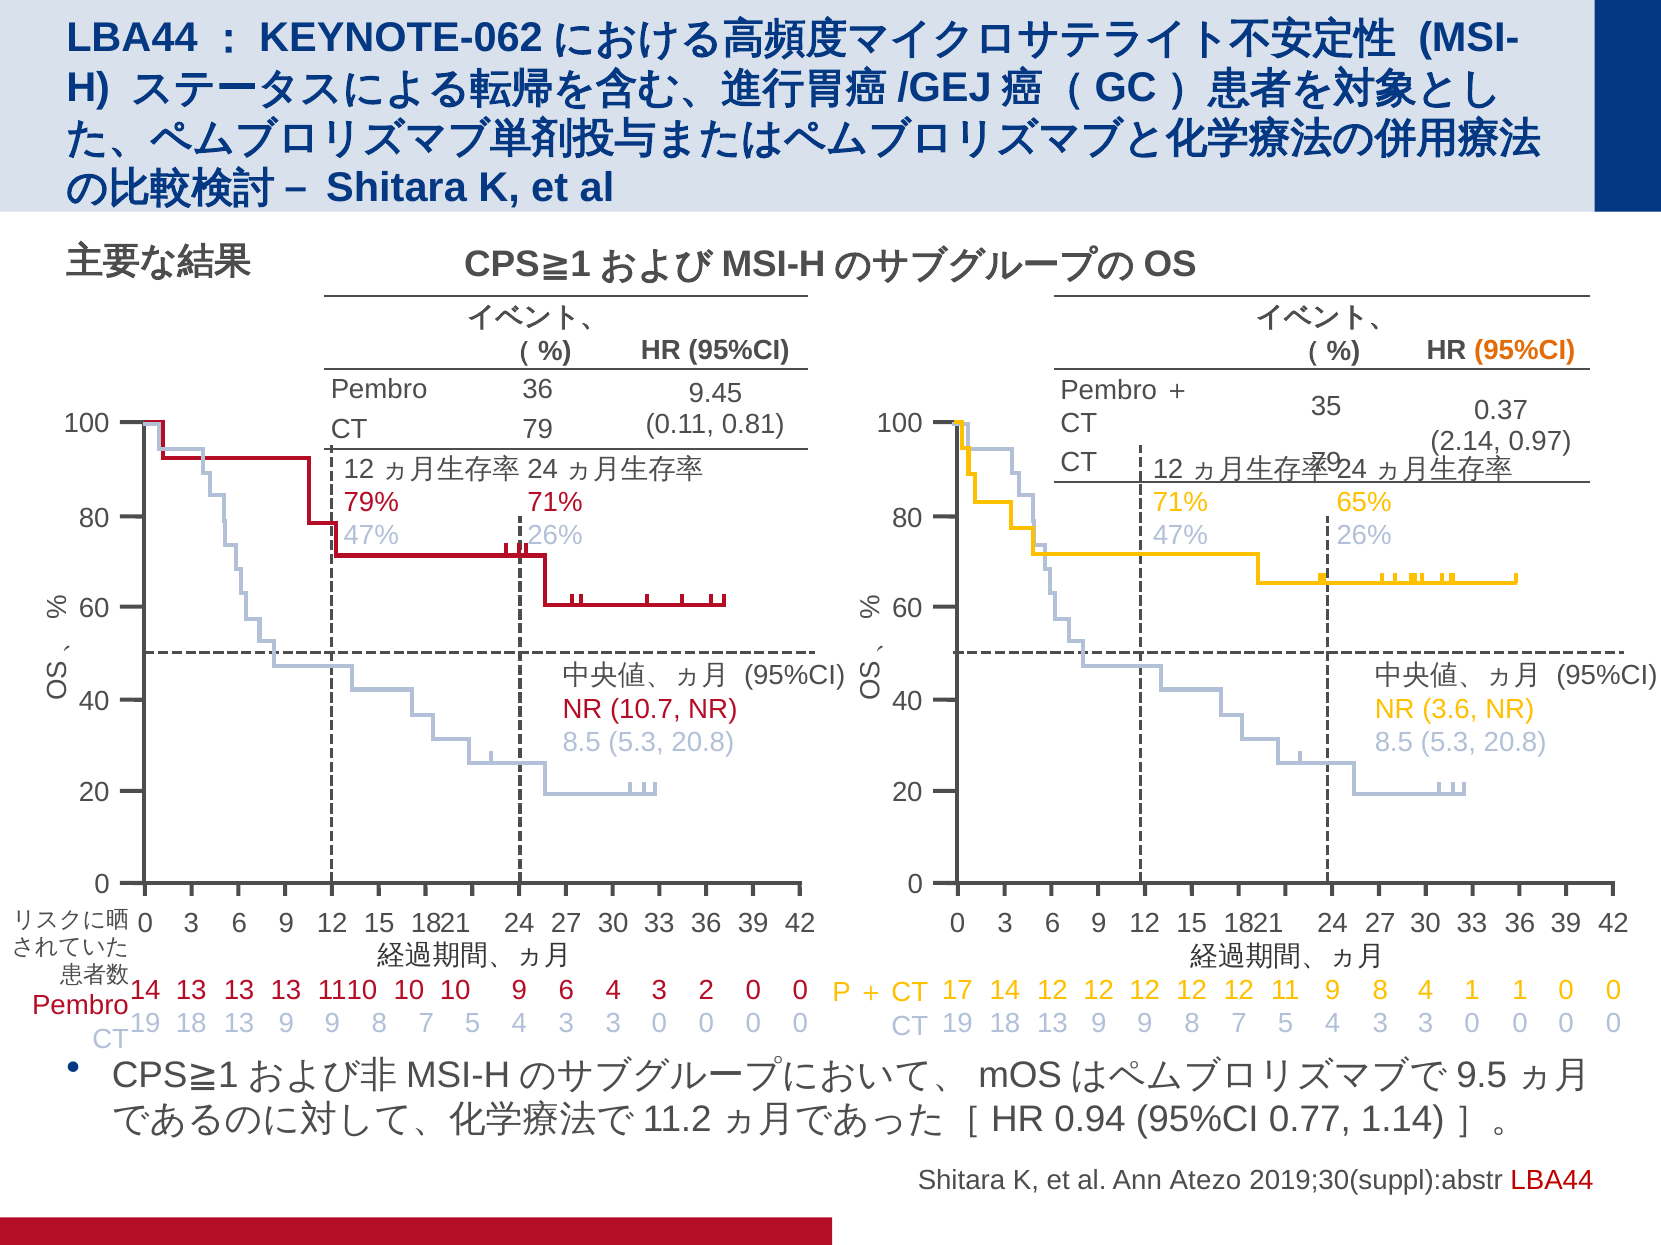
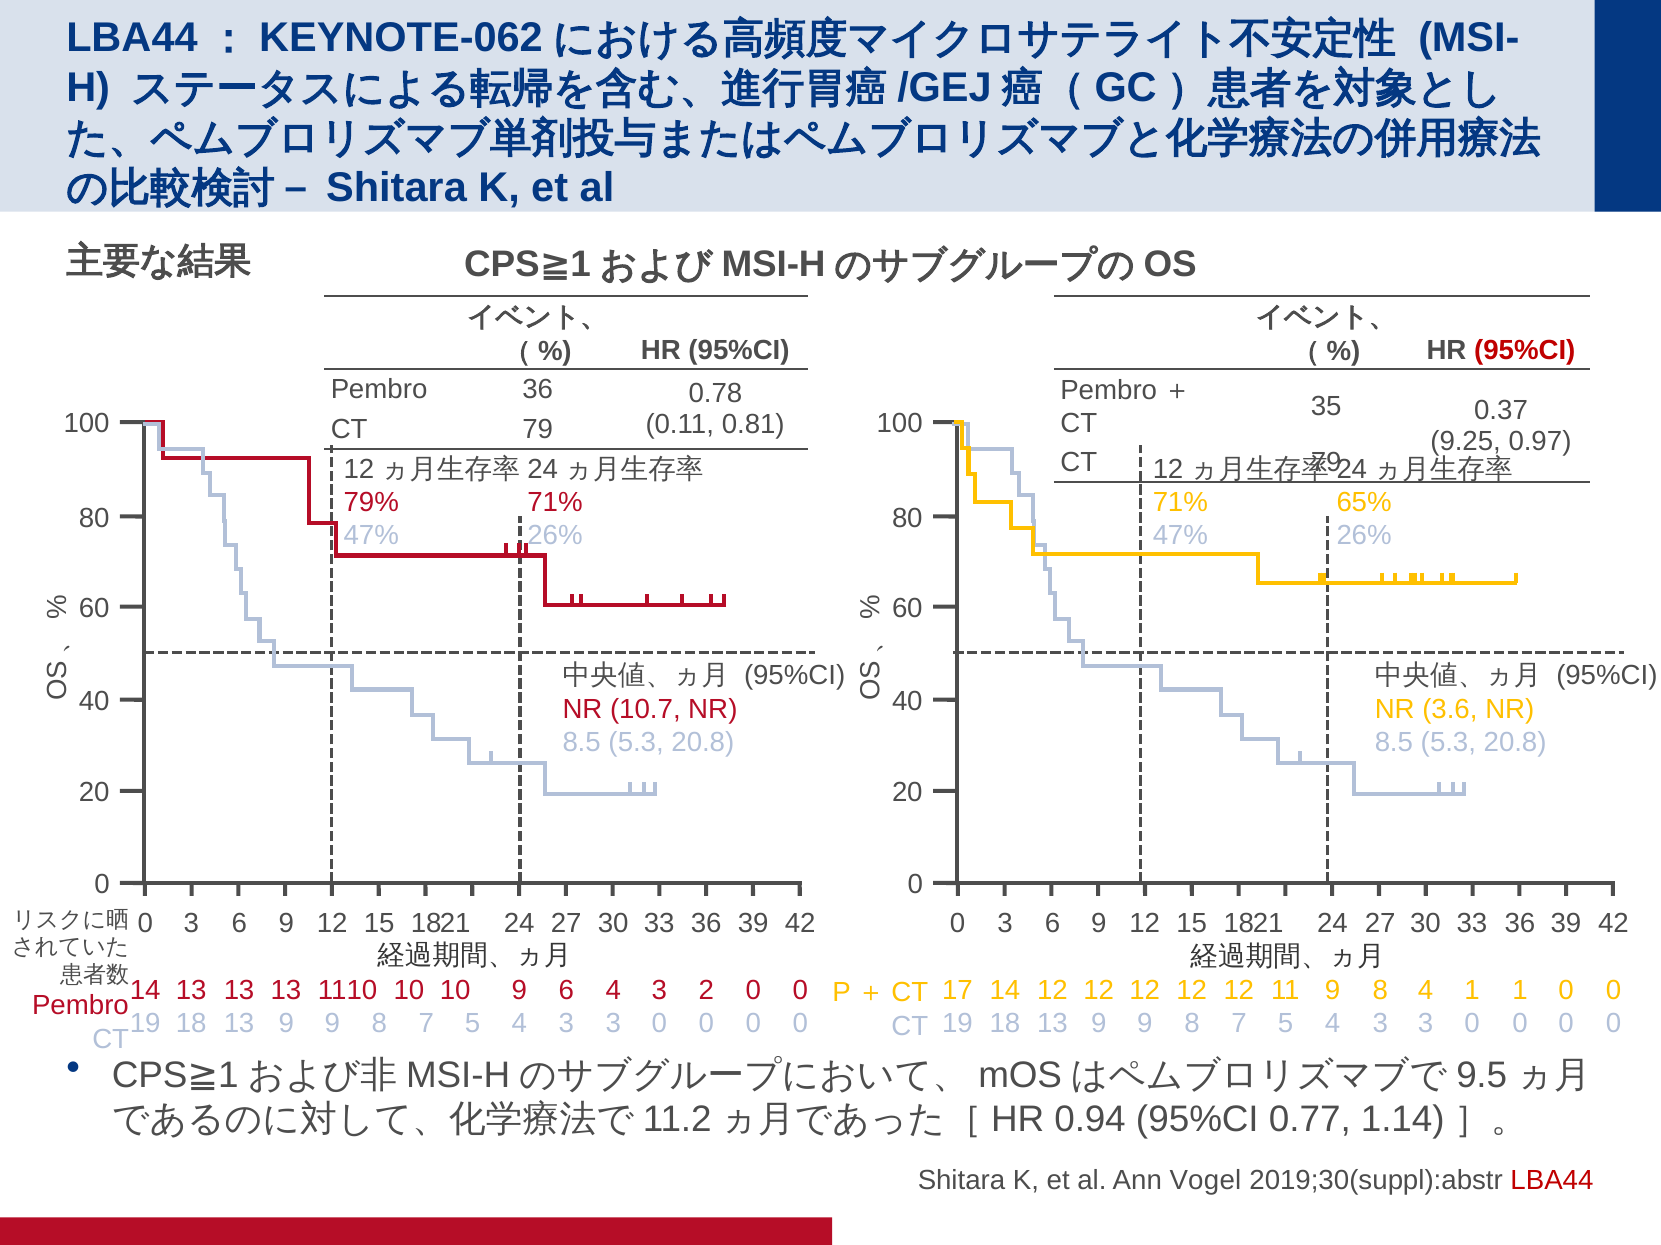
95%CI colour: orange -> red (1525, 351)
9.45: 9.45 -> 0.78 (715, 394)
2.14: 2.14 -> 9.25 (1466, 442)
Atezo: Atezo -> Vogel (1205, 1181)
